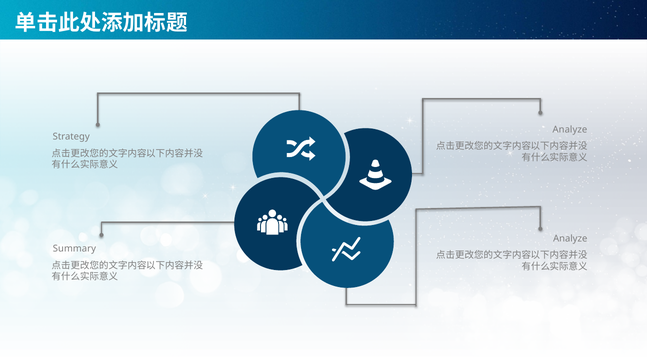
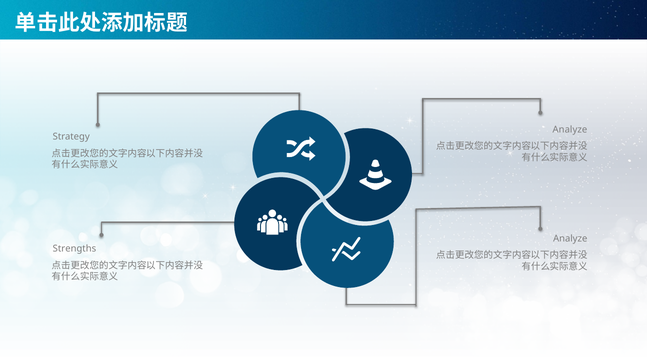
Summary: Summary -> Strengths (74, 249)
